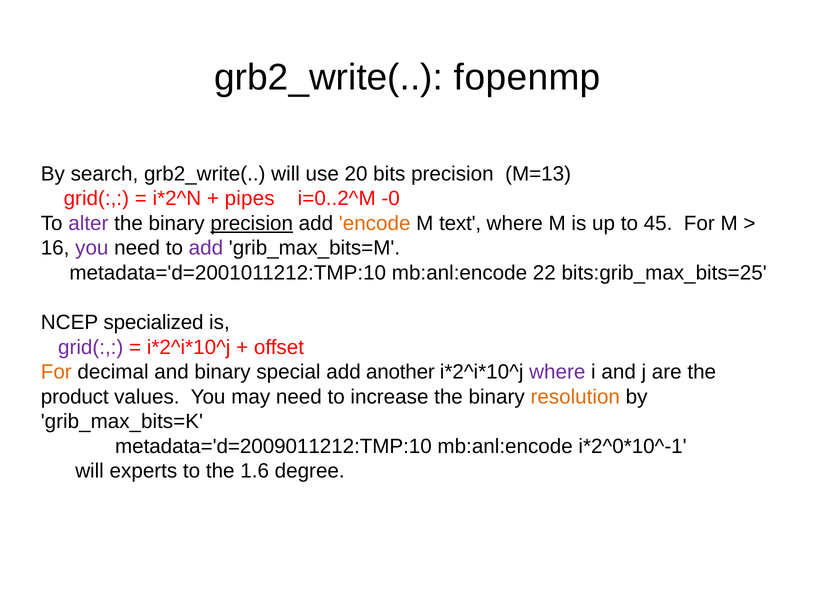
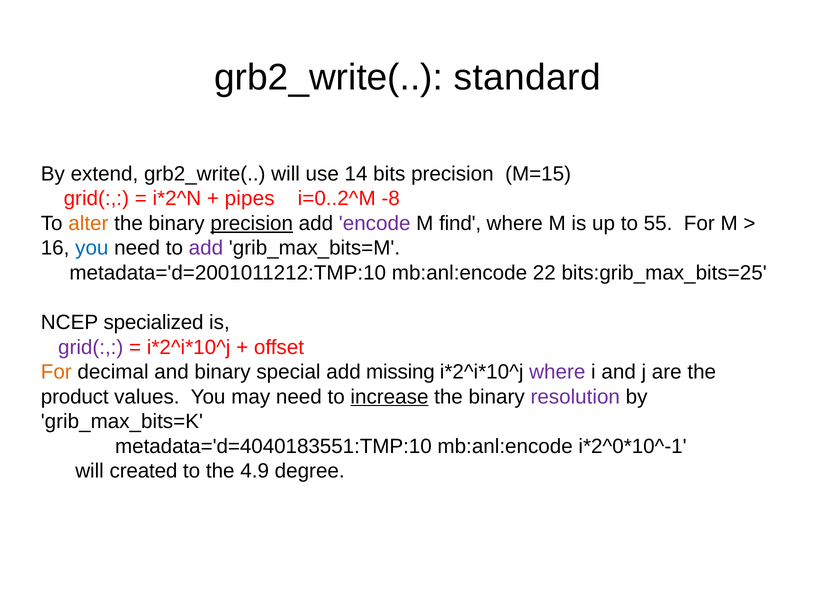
fopenmp: fopenmp -> standard (527, 78)
search: search -> extend (104, 174)
20: 20 -> 14 (356, 174)
M=13: M=13 -> M=15 (538, 174)
-0: -0 -> -8 (391, 198)
alter colour: purple -> orange (88, 223)
encode colour: orange -> purple (375, 223)
text: text -> find (460, 223)
45: 45 -> 55 (658, 223)
you colour: purple -> blue (92, 248)
another: another -> missing (400, 372)
increase underline: none -> present (389, 396)
resolution colour: orange -> purple (575, 396)
metadata='d=2009011212:TMP:10: metadata='d=2009011212:TMP:10 -> metadata='d=4040183551:TMP:10 (273, 446)
experts: experts -> created (144, 471)
1.6: 1.6 -> 4.9 (255, 471)
